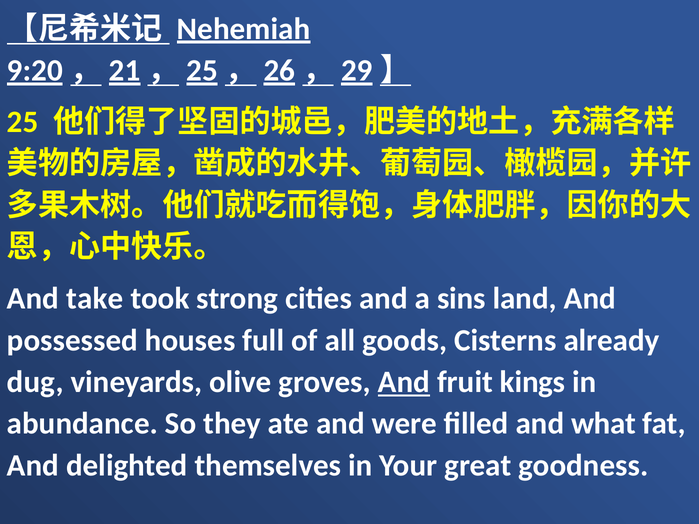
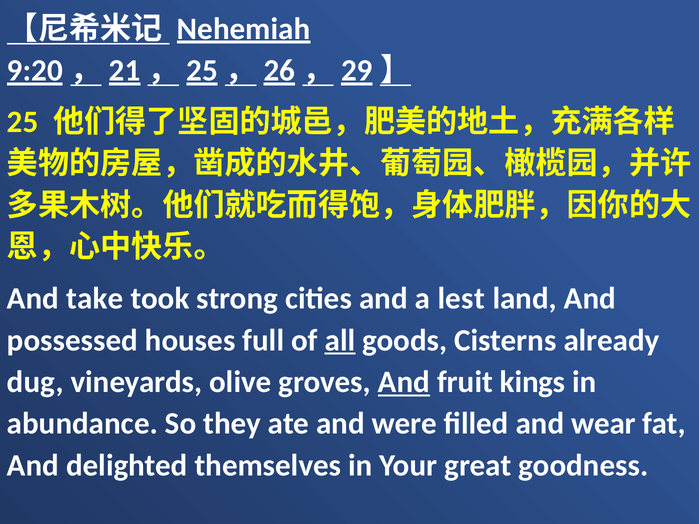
sins: sins -> lest (461, 299)
all underline: none -> present (340, 340)
what: what -> wear (603, 424)
